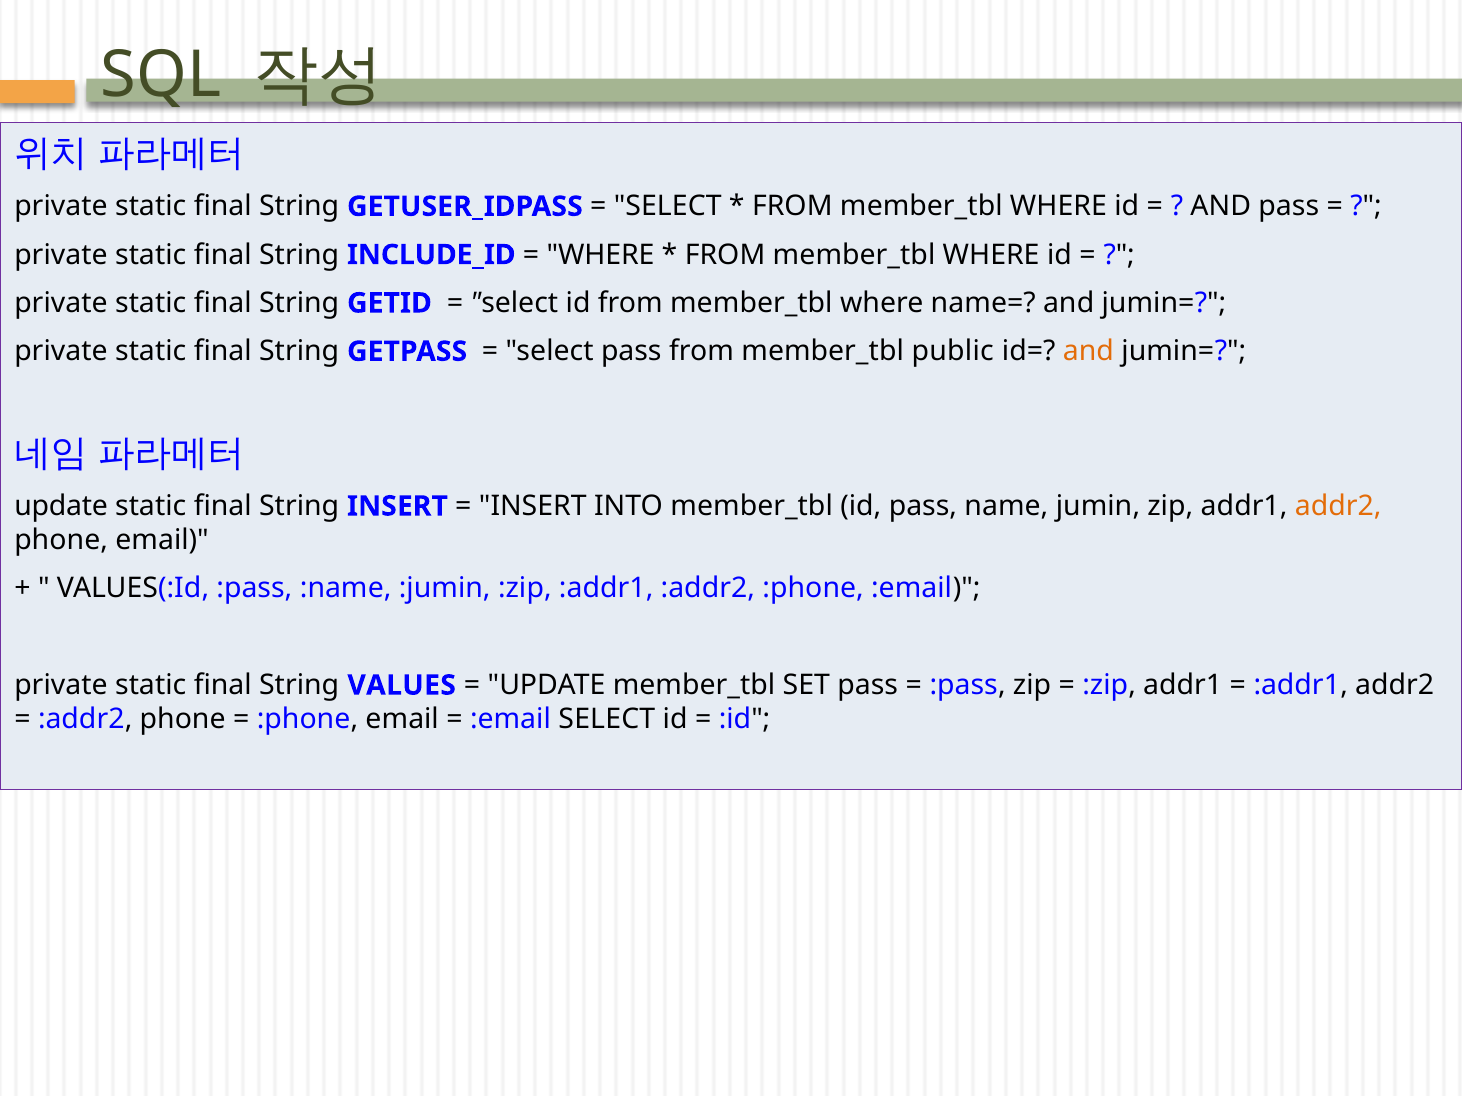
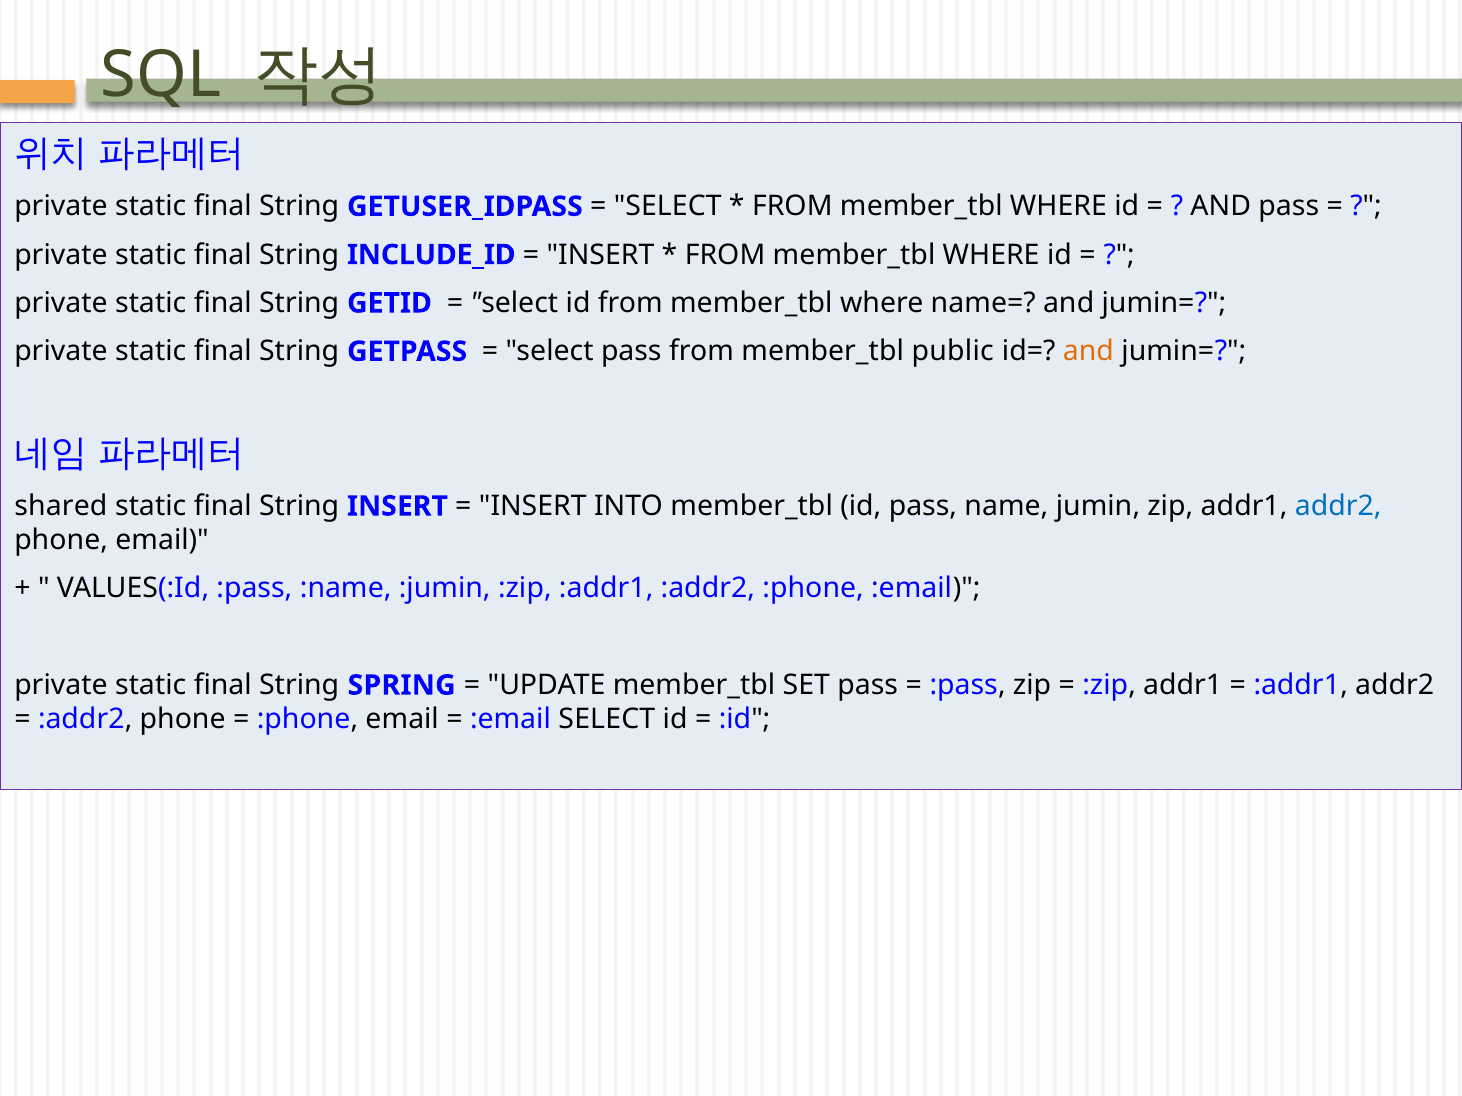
WHERE: WHERE -> INSERT (600, 255)
update: update -> shared (61, 506)
addr2 colour: orange -> blue (1338, 506)
VALUES: VALUES -> SPRING (402, 686)
